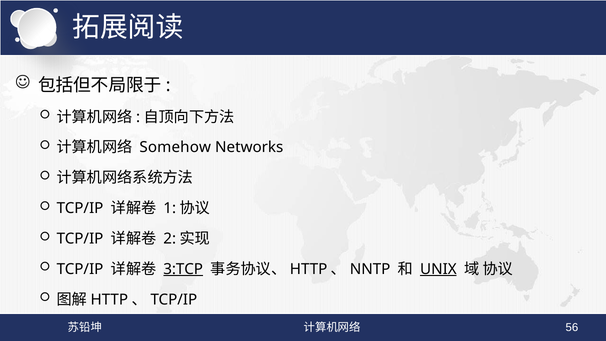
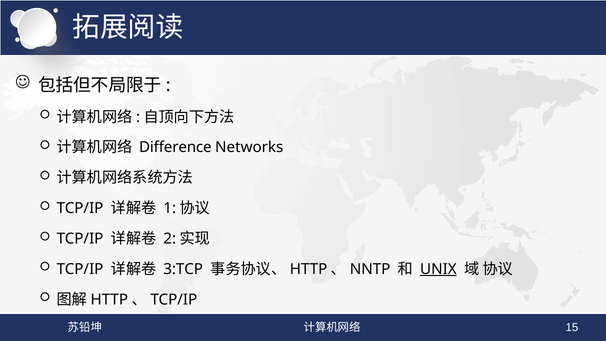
Somehow: Somehow -> Difference (175, 147)
3:TCP underline: present -> none (183, 269)
56: 56 -> 15 (572, 327)
